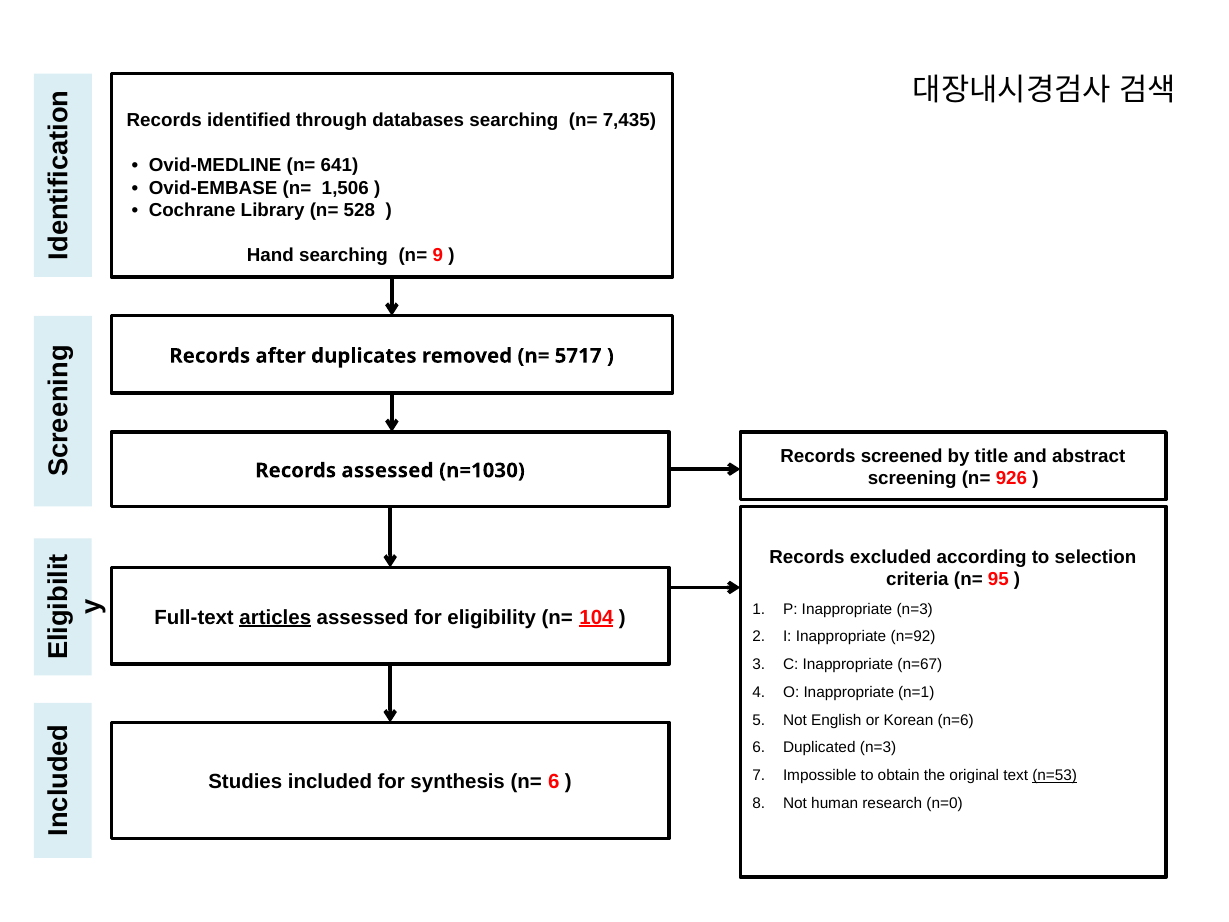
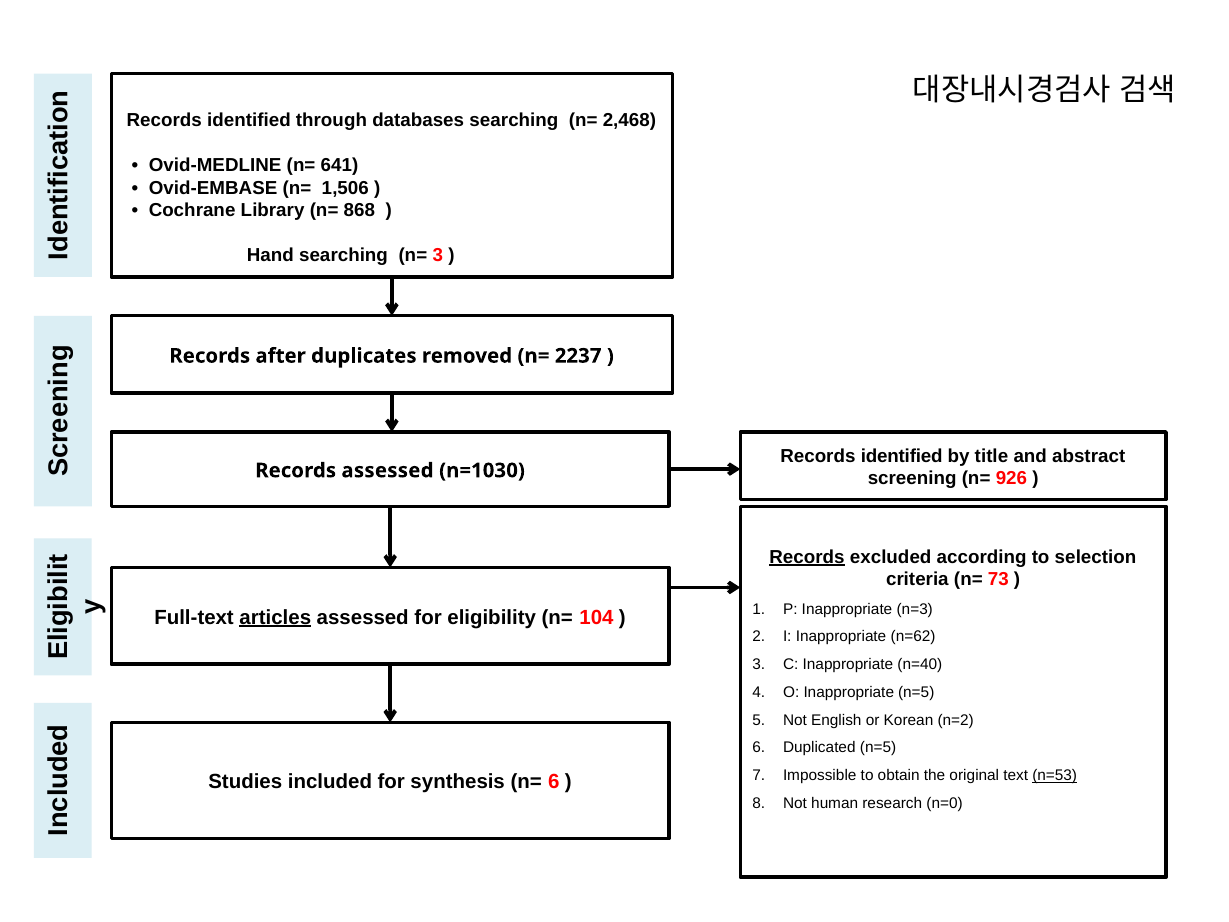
7,435: 7,435 -> 2,468 (629, 120)
528: 528 -> 868 (359, 210)
n= 9: 9 -> 3 (438, 256)
5717: 5717 -> 2237 (578, 356)
screened: screened -> identified (902, 456)
Records underline: none -> present (807, 557)
95: 95 -> 73 (998, 579)
104 underline: present -> none (596, 617)
n=92: n=92 -> n=62 (913, 637)
n=67: n=67 -> n=40 (920, 664)
Inappropriate n=1: n=1 -> n=5 (916, 692)
n=6: n=6 -> n=2 (956, 720)
Duplicated n=3: n=3 -> n=5 (878, 748)
